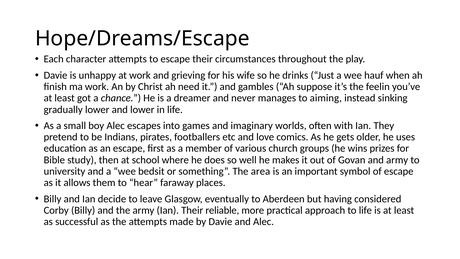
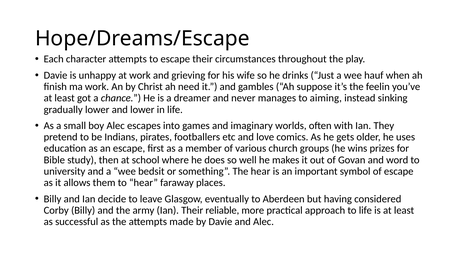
and army: army -> word (397, 160)
The area: area -> hear (261, 171)
